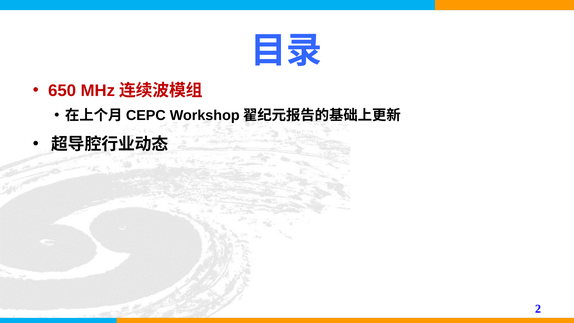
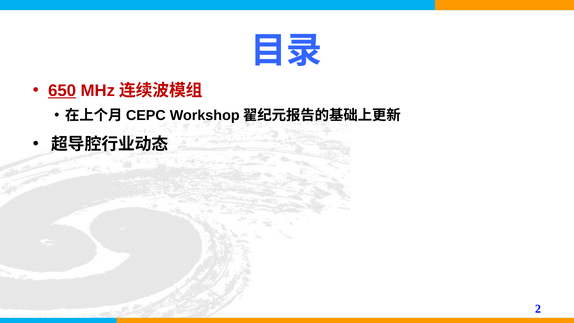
650 underline: none -> present (62, 91)
